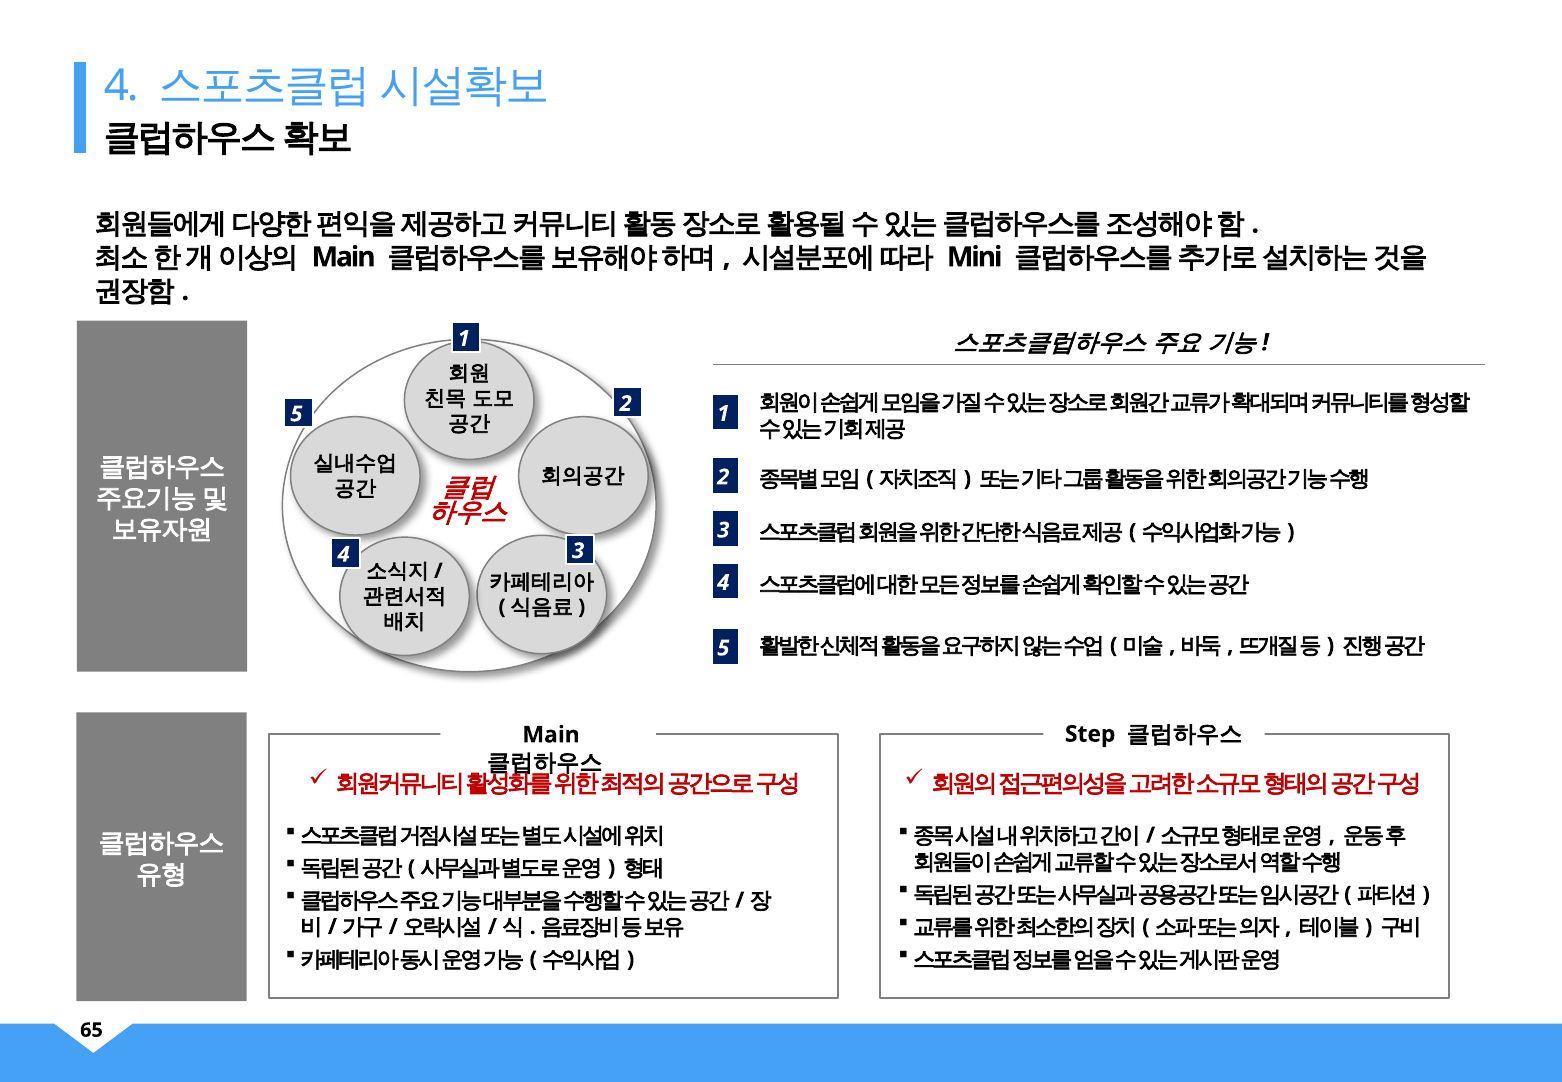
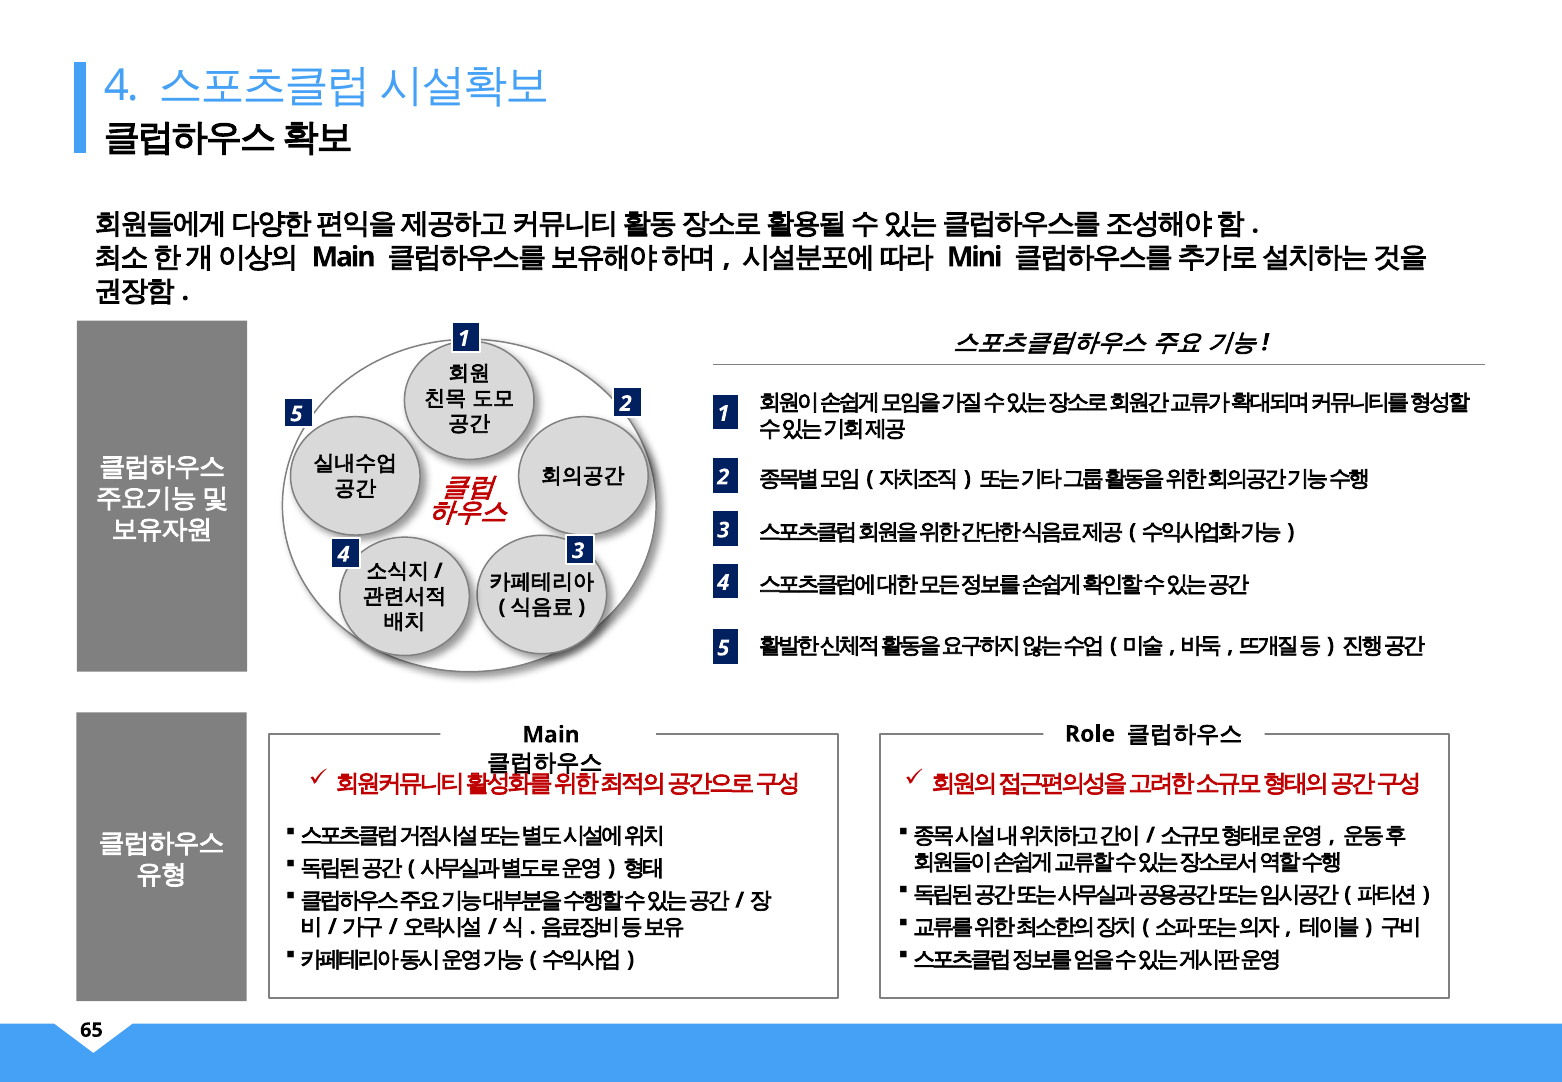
Step: Step -> Role (1090, 734)
